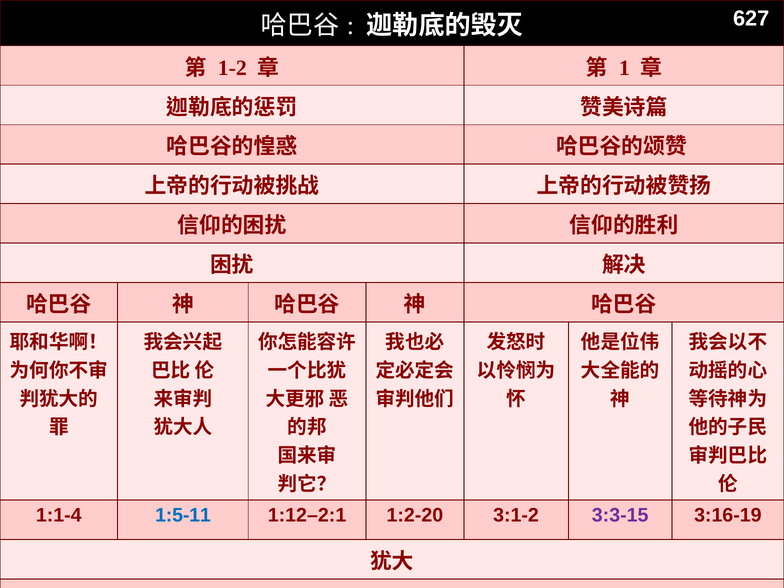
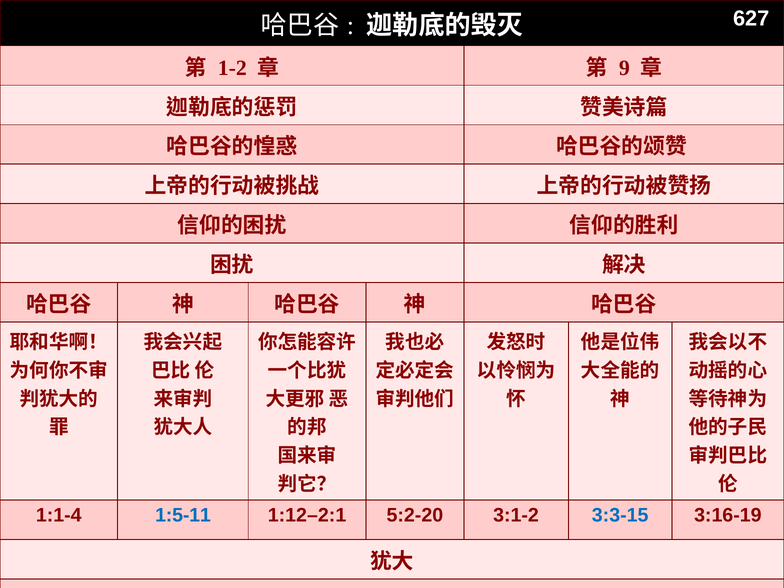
1: 1 -> 9 (624, 68)
1:2-20: 1:2-20 -> 5:2-20 (415, 515)
3:3-15 colour: purple -> blue (620, 515)
